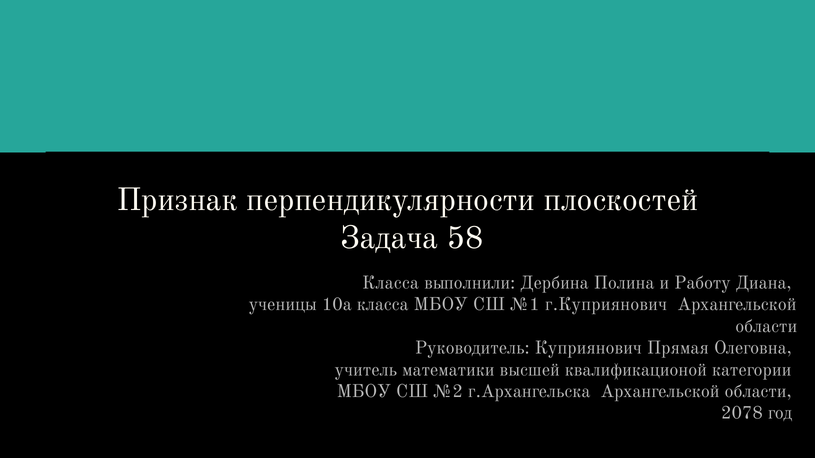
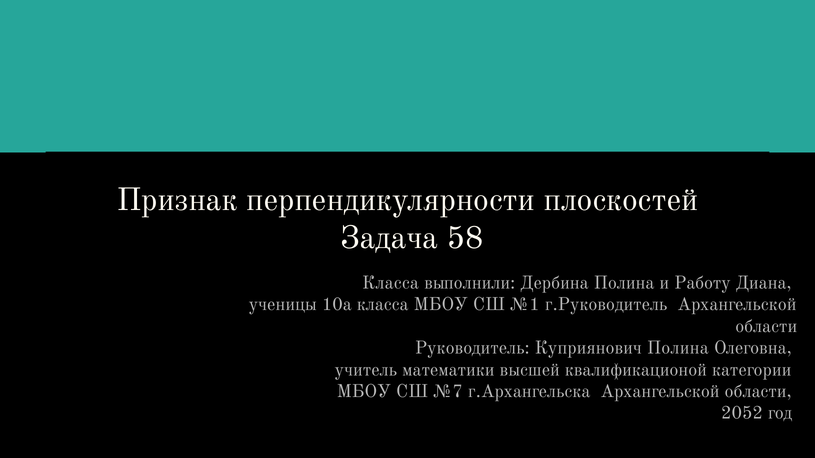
г.Куприянович: г.Куприянович -> г.Руководитель (606, 305)
Куприянович Прямая: Прямая -> Полина (678, 348)
№2: №2 -> №7 (448, 392)
2078: 2078 -> 2052 (742, 413)
